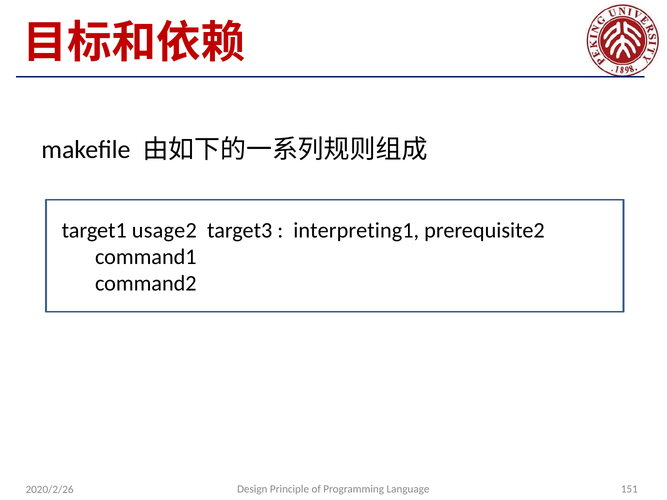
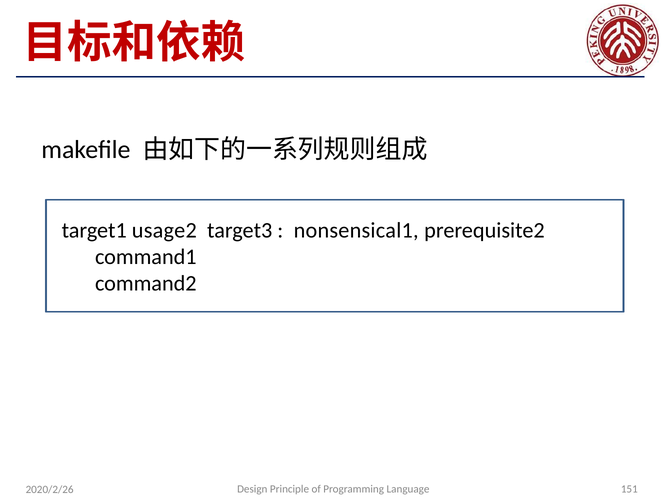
interpreting1: interpreting1 -> nonsensical1 (356, 230)
